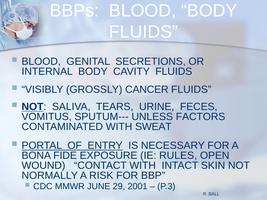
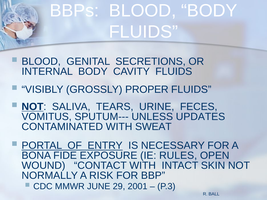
CANCER: CANCER -> PROPER (147, 90)
FACTORS: FACTORS -> UPDATES (200, 117)
